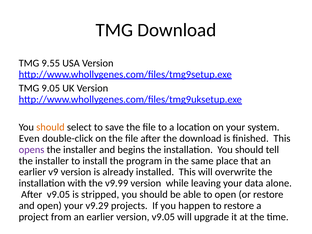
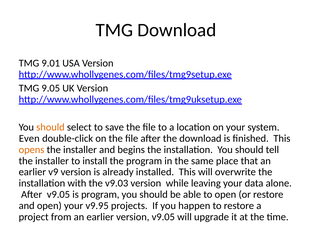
9.55: 9.55 -> 9.01 (51, 63)
opens colour: purple -> orange (32, 150)
v9.99: v9.99 -> v9.03 (117, 183)
is stripped: stripped -> program (100, 195)
v9.29: v9.29 -> v9.95 (97, 206)
